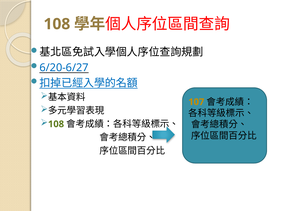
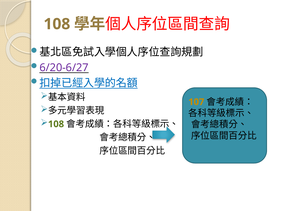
6/20-6/27 colour: blue -> purple (64, 68)
